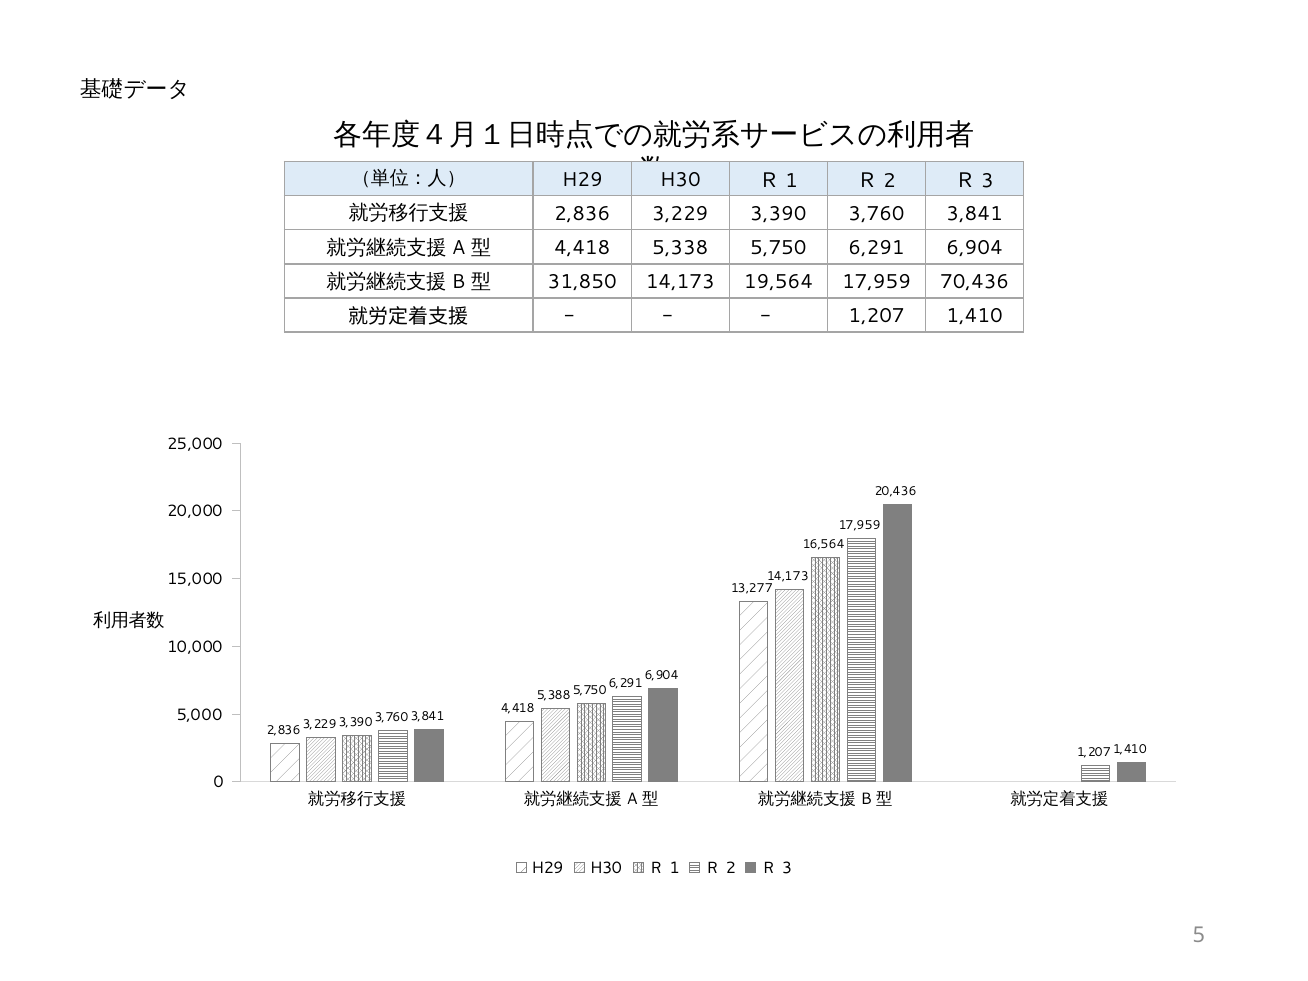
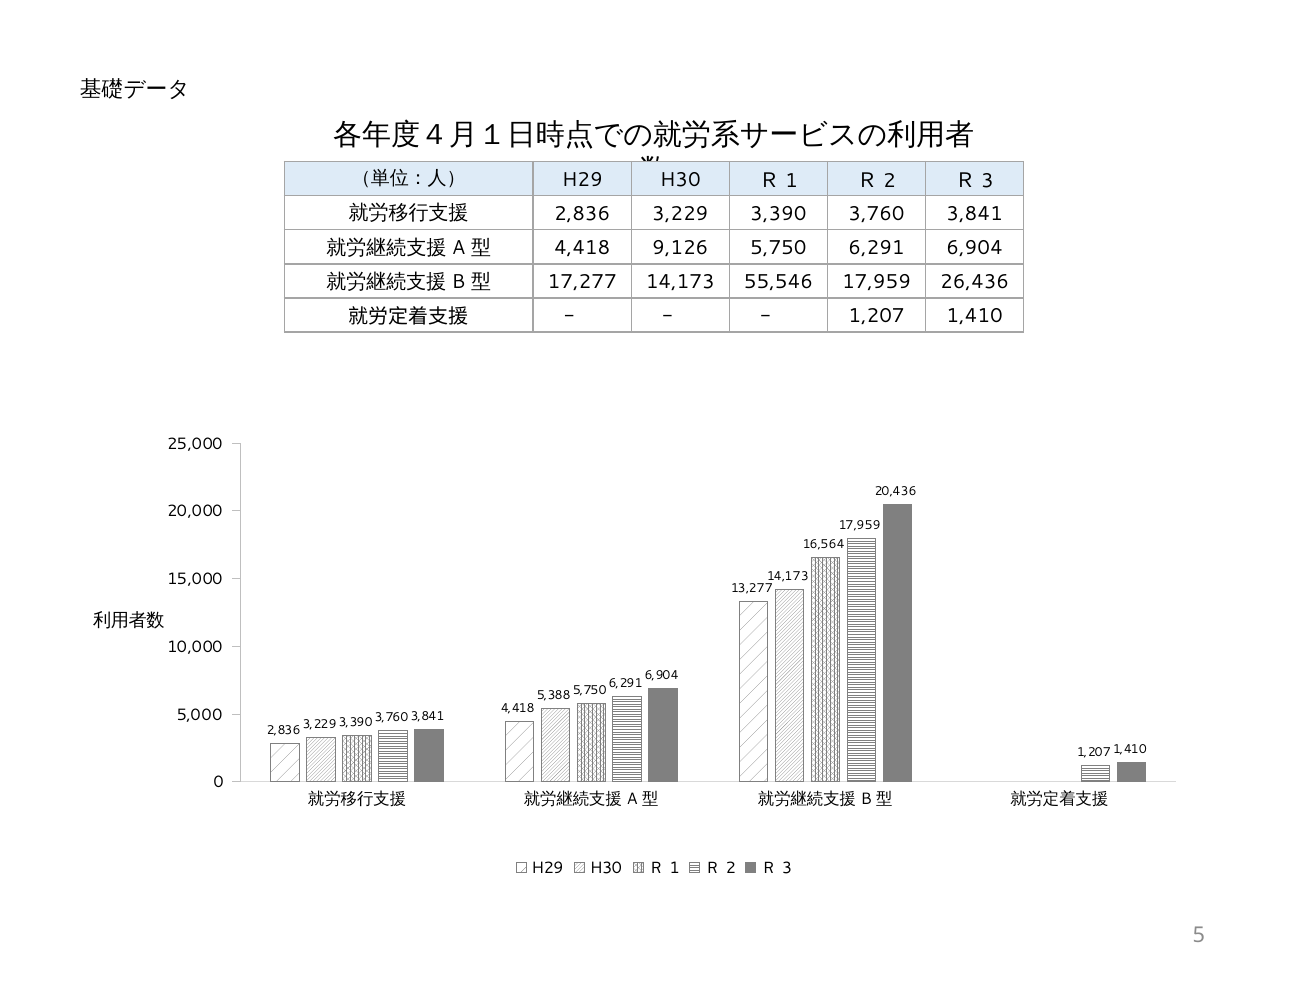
5,338: 5,338 -> 9,126 (680, 248)
31,850: 31,850 -> 17,277 (582, 282)
19,564: 19,564 -> 55,546 (778, 282)
70,436: 70,436 -> 26,436 (975, 282)
